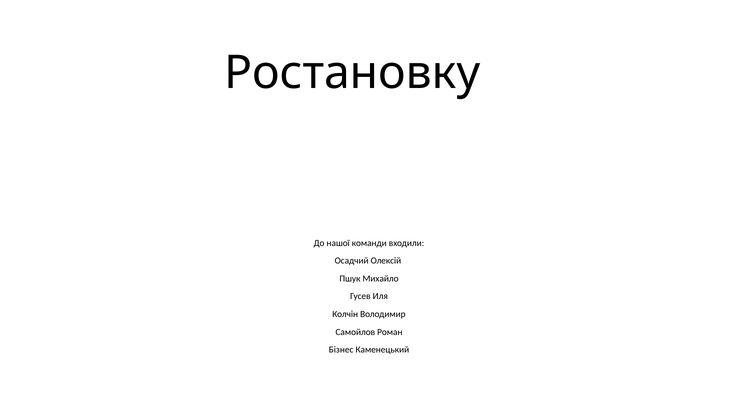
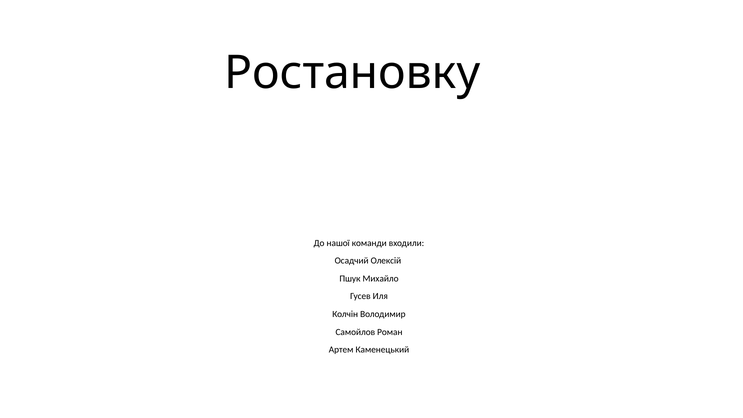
Бізнес: Бізнес -> Артем (341, 350)
